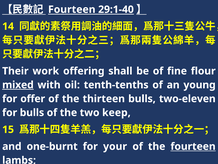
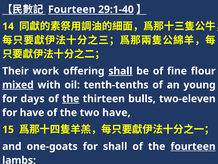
shall underline: none -> present (120, 71)
offer: offer -> days (33, 98)
the underline: none -> present (71, 98)
for bulls: bulls -> have (32, 112)
two keep: keep -> have (116, 112)
one-burnt: one-burnt -> one-goats (52, 146)
for your: your -> shall (115, 146)
